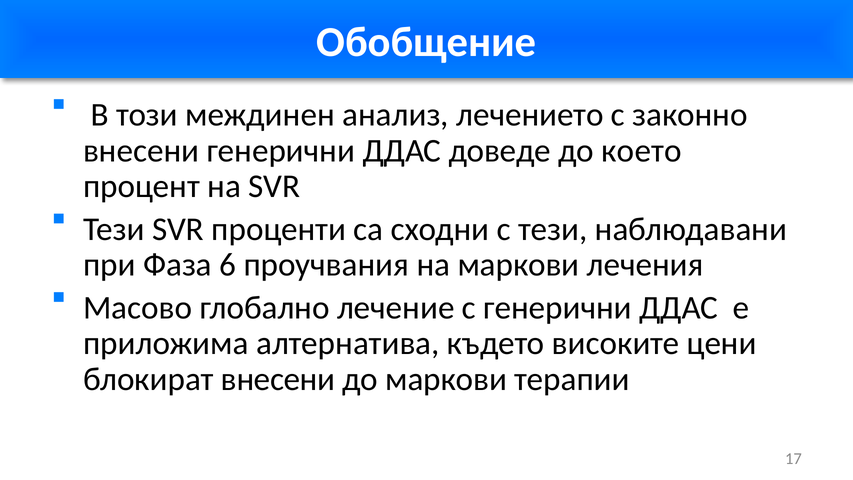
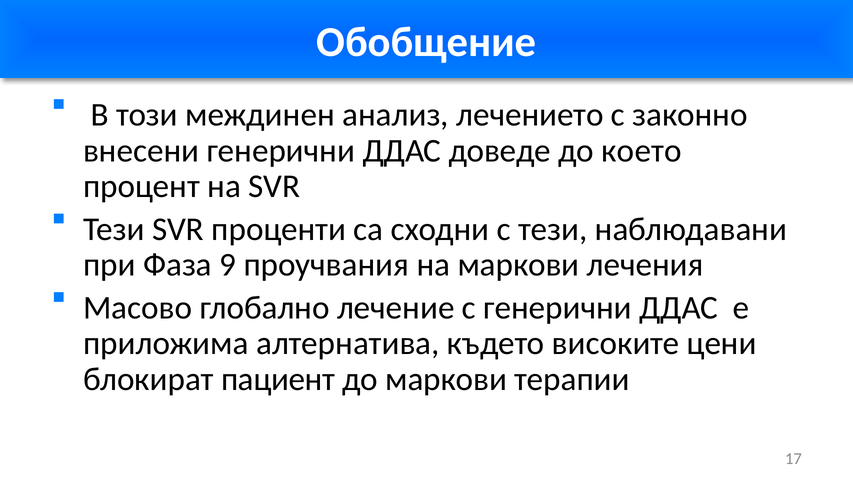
6: 6 -> 9 (228, 265)
блокират внесени: внесени -> пациент (278, 379)
